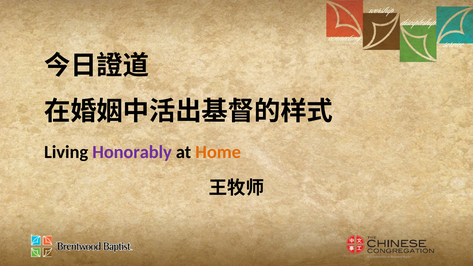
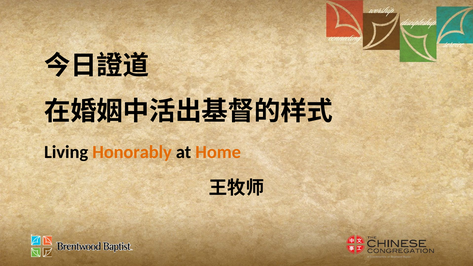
Honorably colour: purple -> orange (132, 152)
